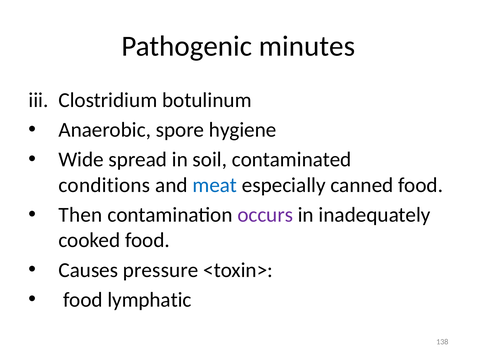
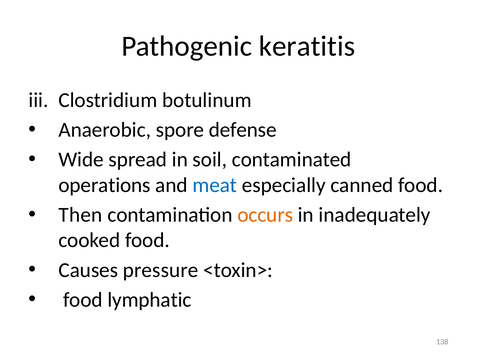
minutes: minutes -> keratitis (307, 46)
hygiene: hygiene -> defense (243, 130)
conditions: conditions -> operations (104, 185)
occurs colour: purple -> orange (265, 215)
